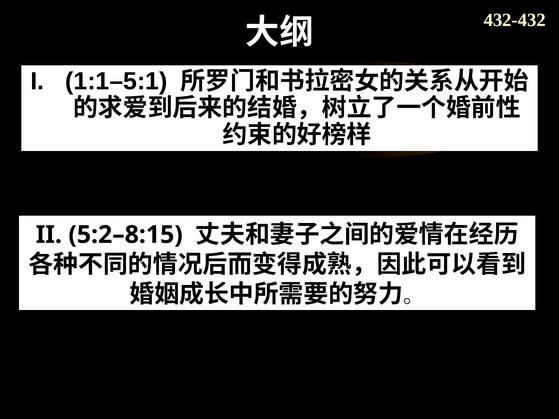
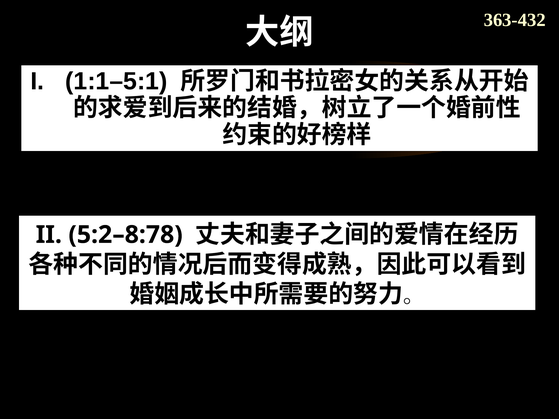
432-432: 432-432 -> 363-432 (515, 20)
5:2–8:15: 5:2–8:15 -> 5:2–8:78 (126, 235)
